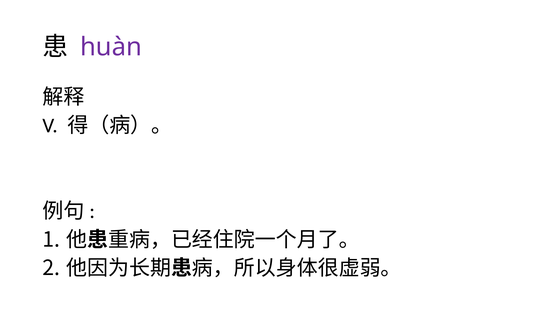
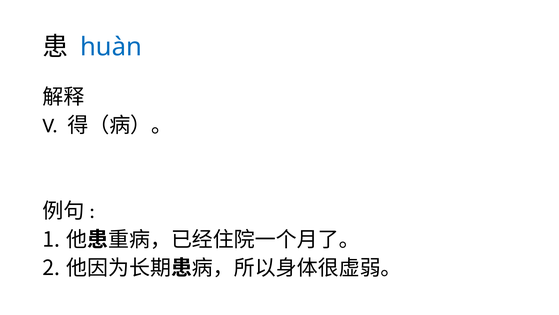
huàn colour: purple -> blue (111, 47)
